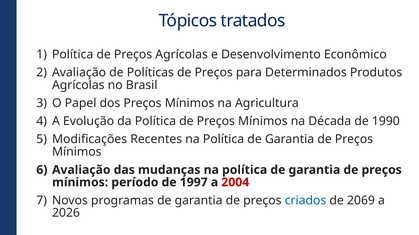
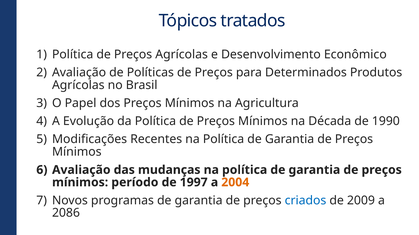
2004 colour: red -> orange (235, 183)
2069: 2069 -> 2009 (361, 201)
2026: 2026 -> 2086 (66, 213)
